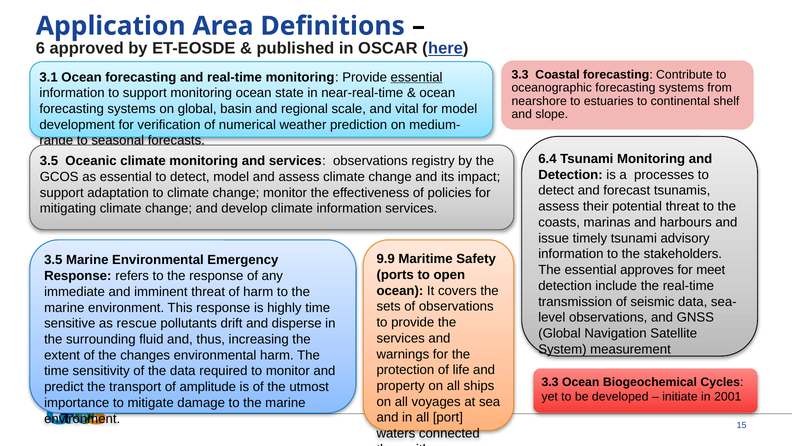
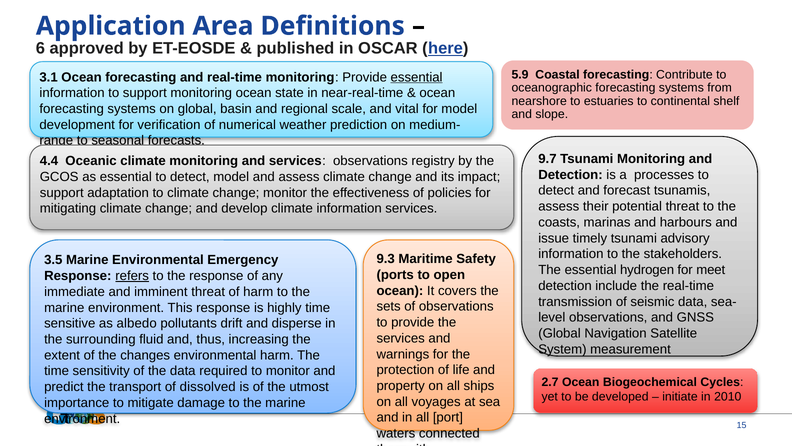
3.3: 3.3 -> 5.9 (520, 74)
6.4: 6.4 -> 9.7 (547, 159)
3.5: 3.5 -> 4.4 (49, 161)
9.9: 9.9 -> 9.3 (386, 259)
approves: approves -> hydrogen (647, 270)
refers underline: none -> present (132, 276)
rescue: rescue -> albedo (137, 323)
3.3: 3.3 -> 2.7 (550, 382)
amplitude: amplitude -> dissolved (208, 387)
2001: 2001 -> 2010 (728, 396)
